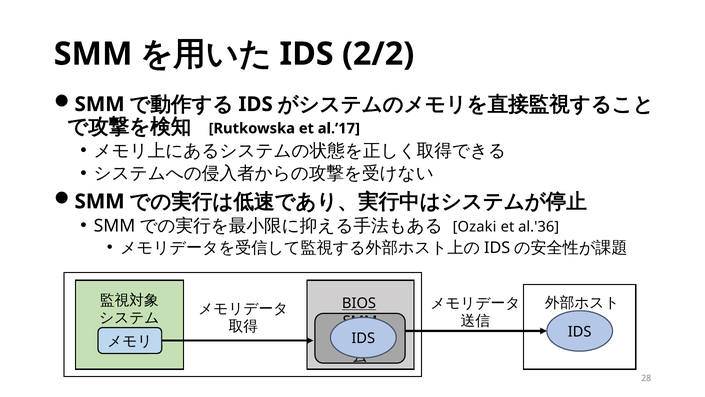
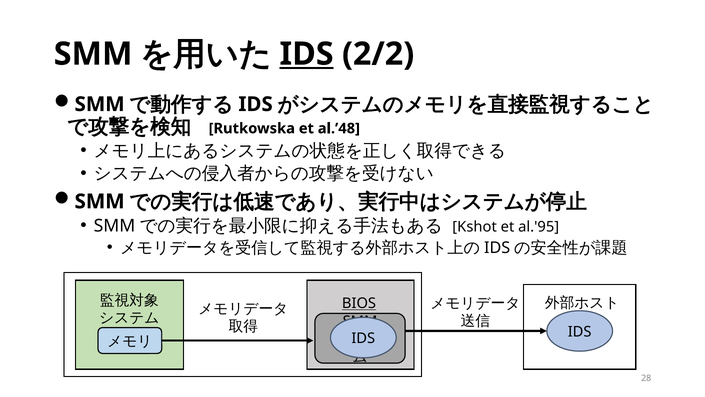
IDS underline: none -> present (307, 54)
al.’17: al.’17 -> al.’48 (339, 128)
Ozaki: Ozaki -> Kshot (475, 227)
al.'36: al.'36 -> al.'95 (539, 227)
